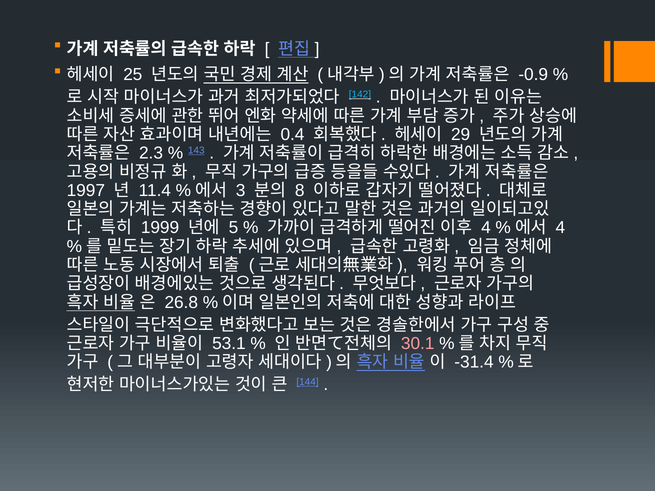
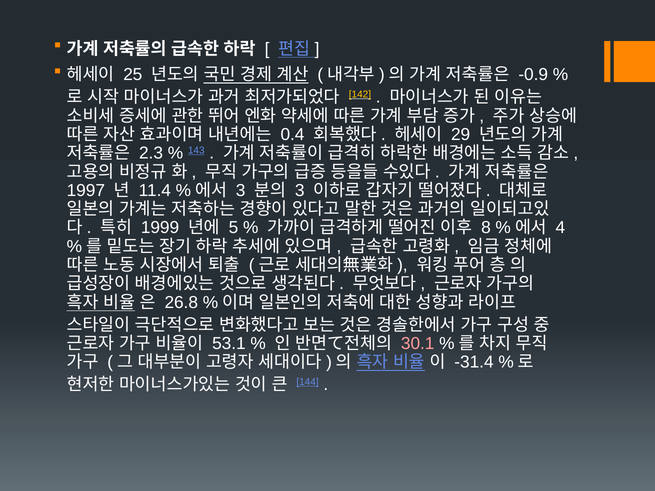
142 colour: light blue -> yellow (360, 95)
8: 8 -> 3 (300, 191)
4: 4 -> 8 (486, 228)
